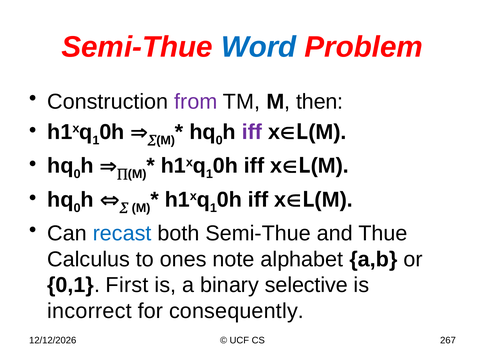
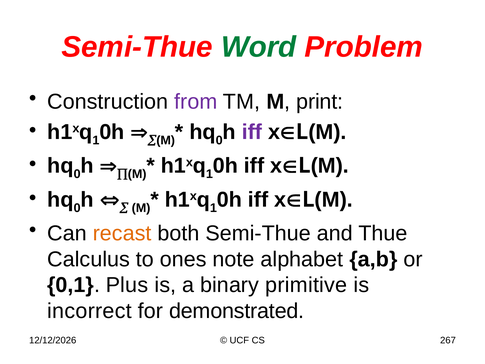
Word colour: blue -> green (259, 47)
then: then -> print (320, 102)
recast colour: blue -> orange (122, 233)
First: First -> Plus (127, 285)
selective: selective -> primitive (306, 285)
consequently: consequently -> demonstrated (237, 311)
